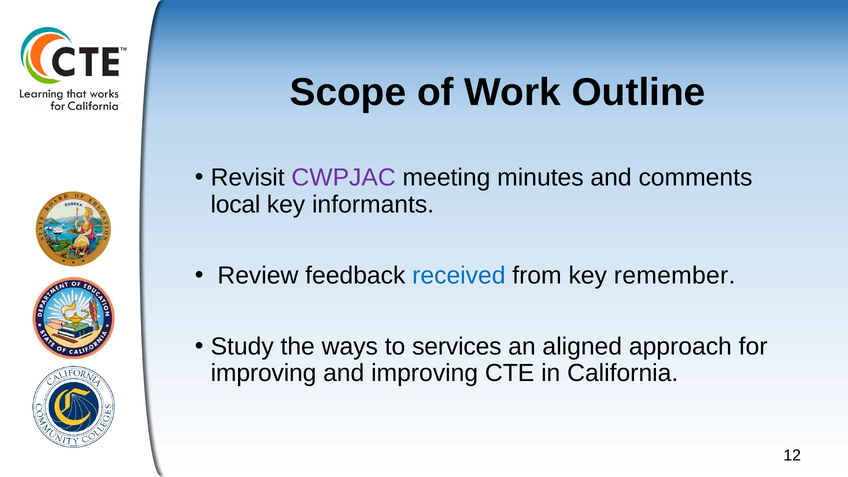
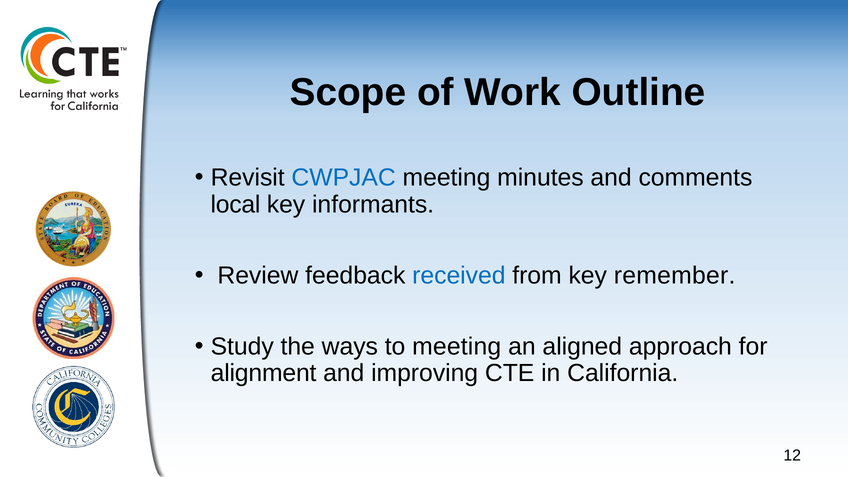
CWPJAC colour: purple -> blue (344, 178)
to services: services -> meeting (457, 347)
improving: improving -> alignment (264, 373)
